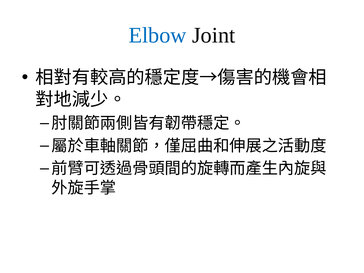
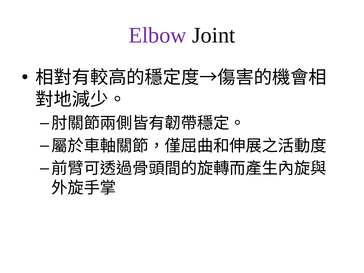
Elbow colour: blue -> purple (158, 35)
